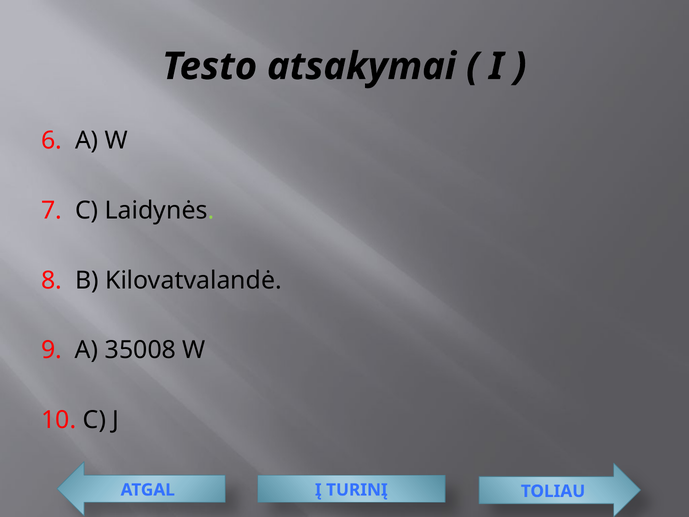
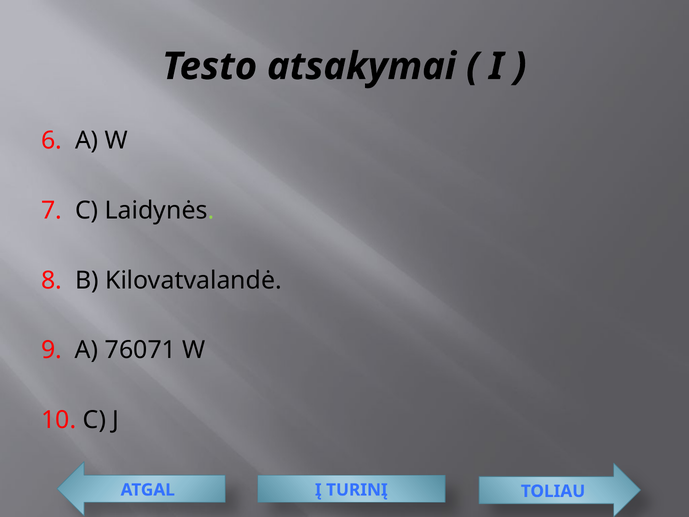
35008: 35008 -> 76071 (140, 350)
